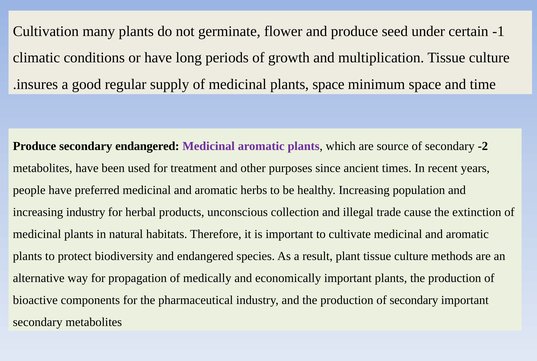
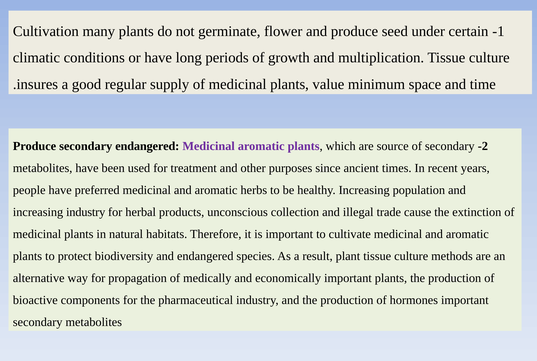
plants space: space -> value (328, 84)
production of secondary: secondary -> hormones (414, 300)
